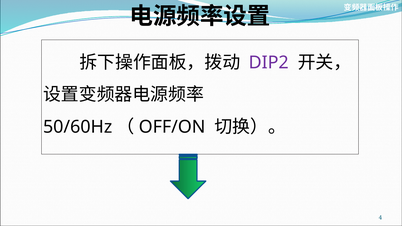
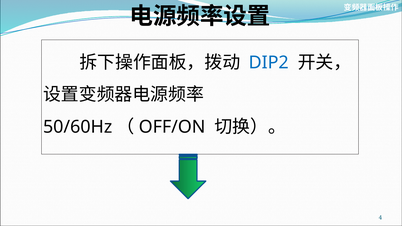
DIP2 colour: purple -> blue (269, 63)
